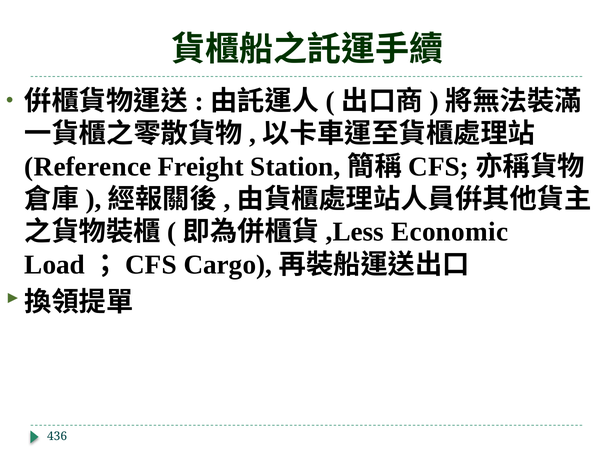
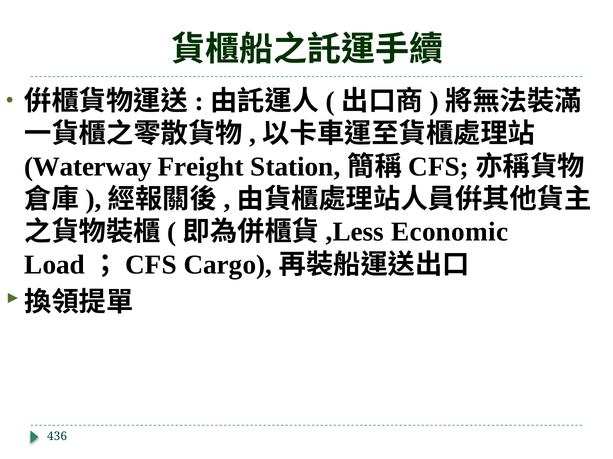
Reference: Reference -> Waterway (88, 167)
